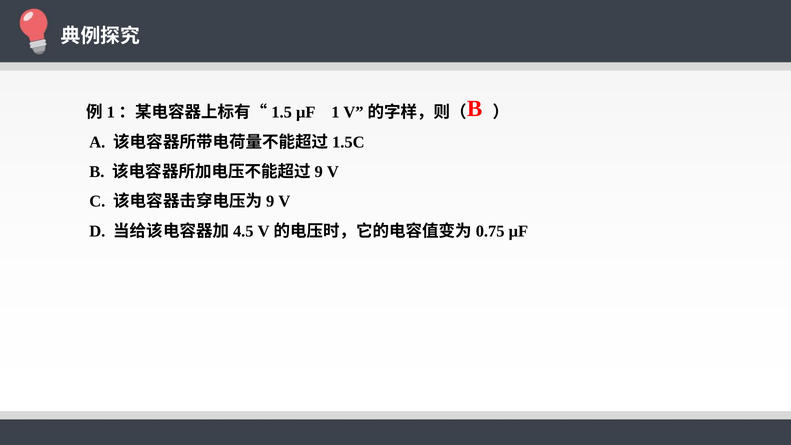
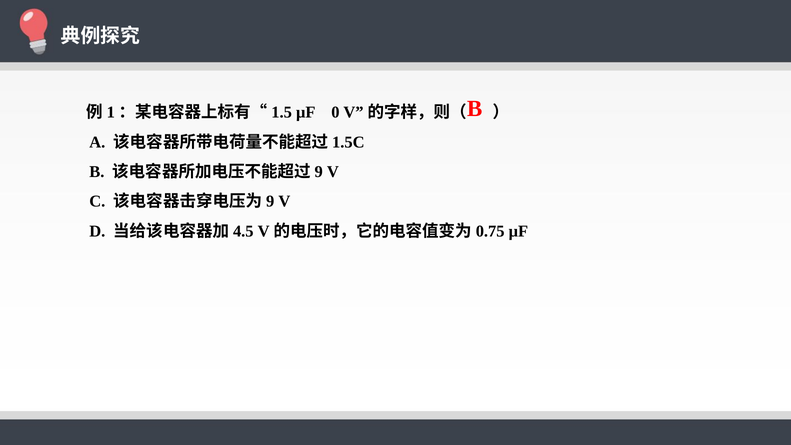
1: 1 -> 0 (335, 112)
